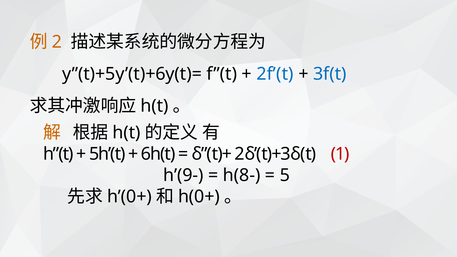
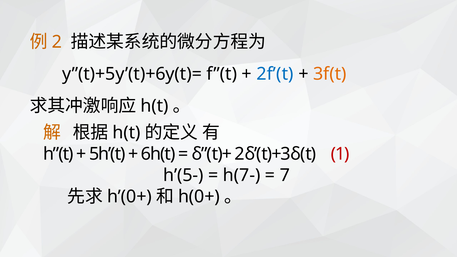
3f(t colour: blue -> orange (330, 74)
h’(9-: h’(9- -> h’(5- (183, 175)
h(8-: h(8- -> h(7- (242, 175)
5: 5 -> 7 (285, 175)
